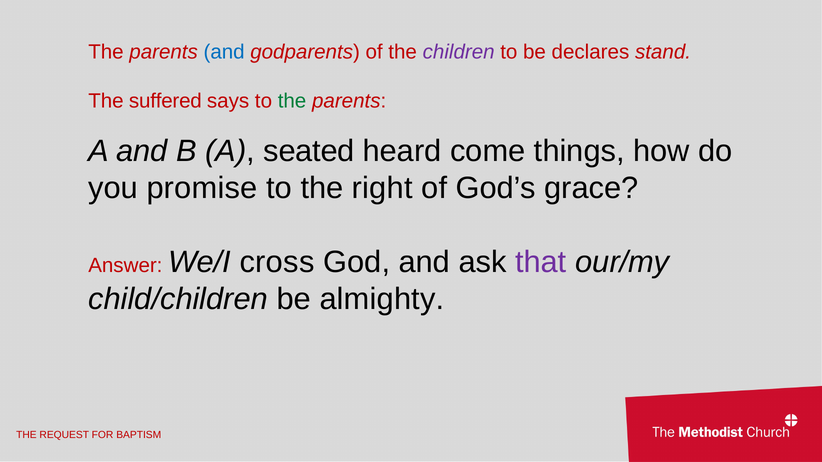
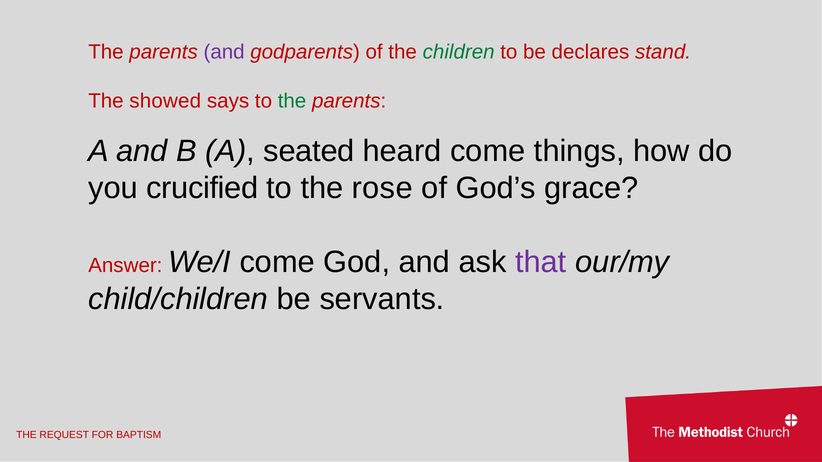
and colour: blue -> purple (224, 52)
children colour: purple -> green (459, 52)
suffered: suffered -> showed (165, 101)
promise: promise -> crucified (202, 188)
right: right -> rose (382, 188)
We/I cross: cross -> come (277, 262)
almighty: almighty -> servants (382, 299)
